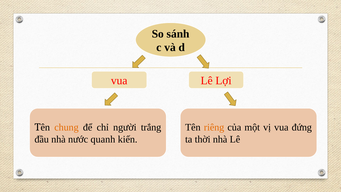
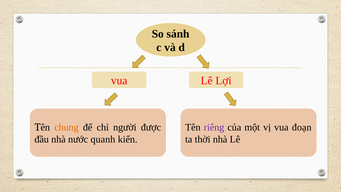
riêng colour: orange -> purple (214, 127)
đứng: đứng -> đoạn (302, 127)
trắng: trắng -> được (151, 127)
